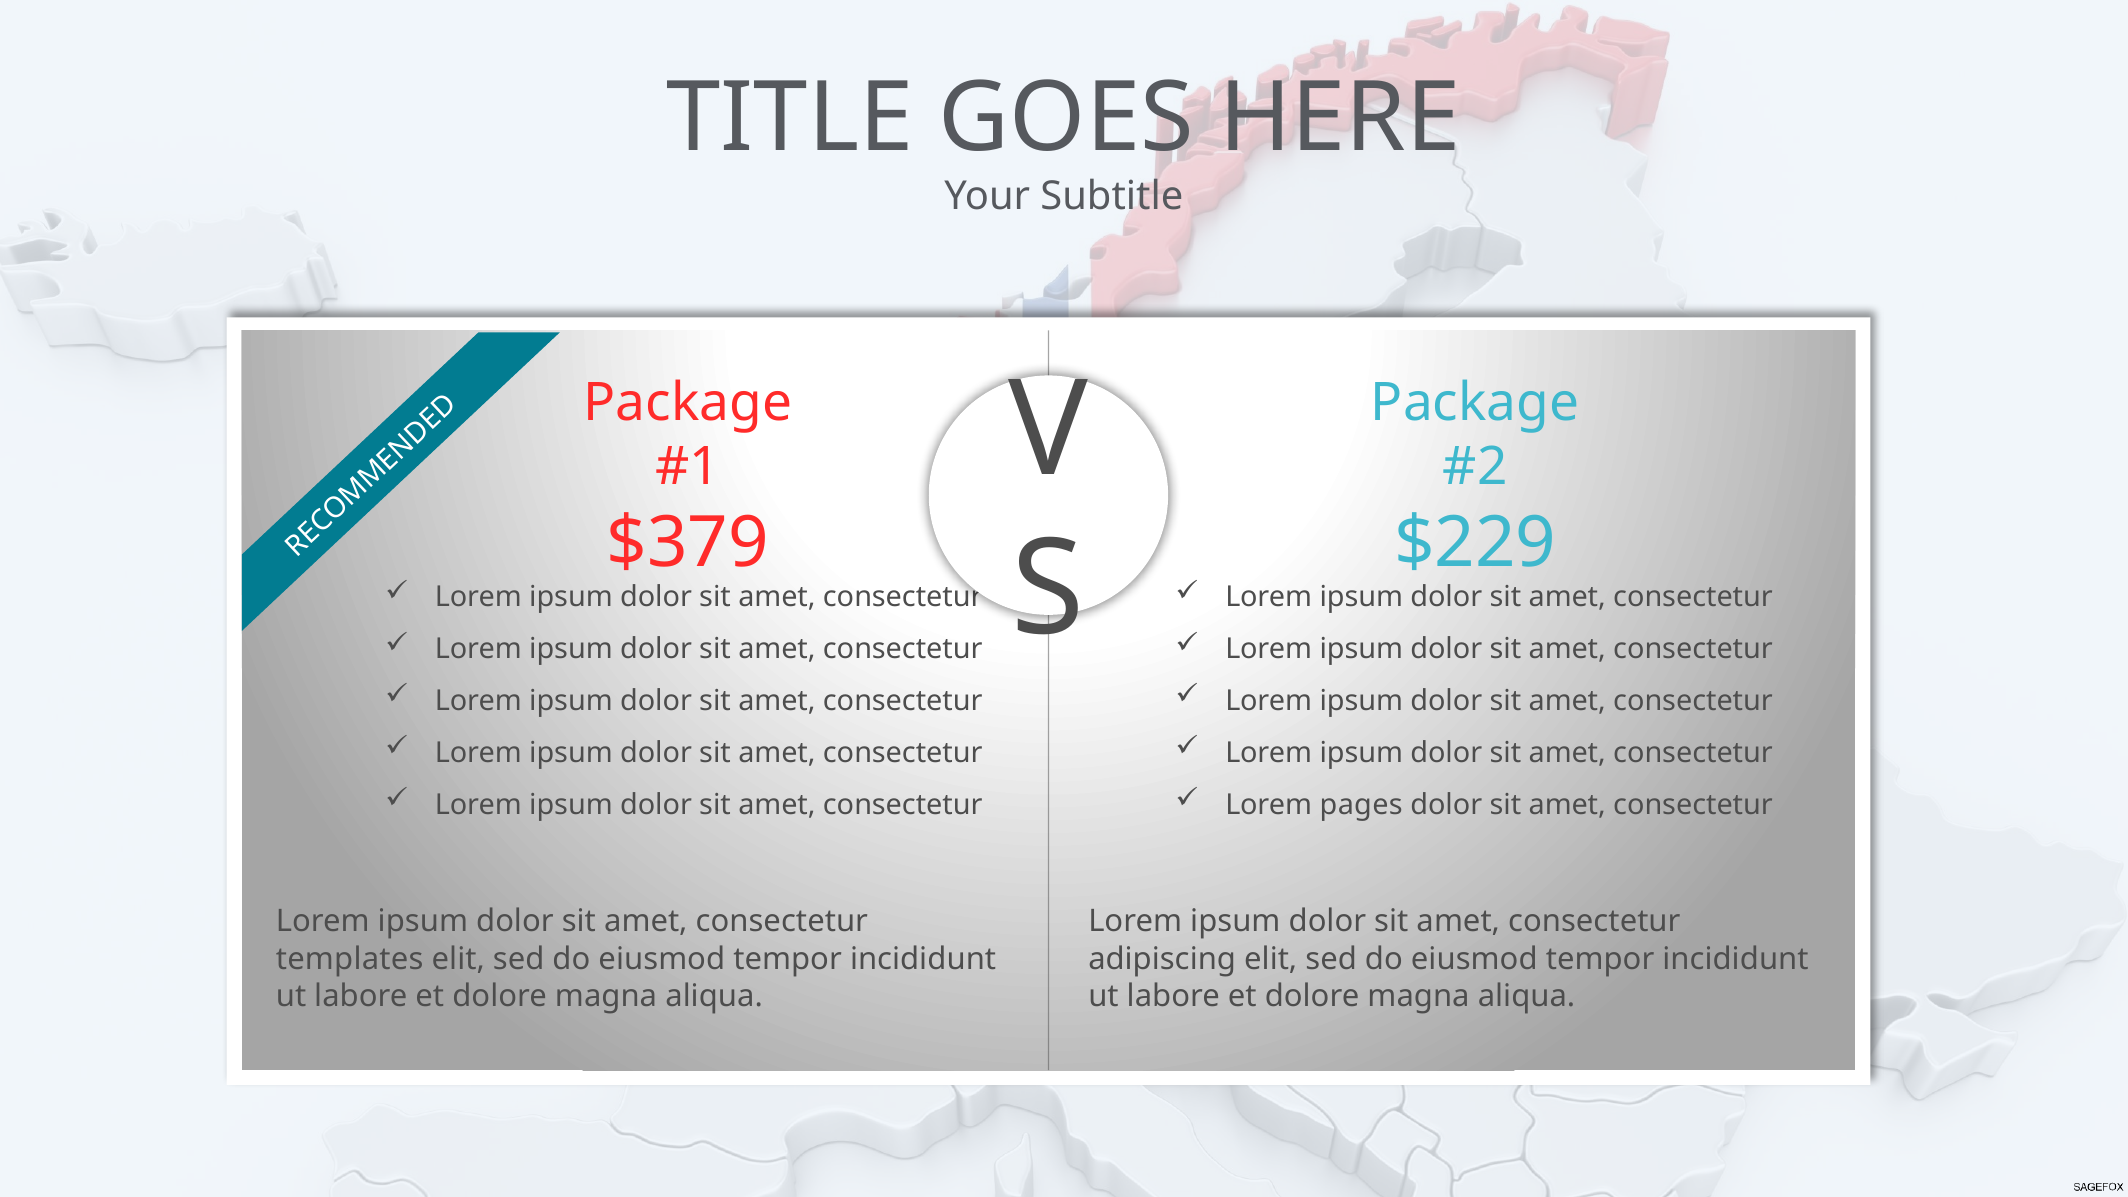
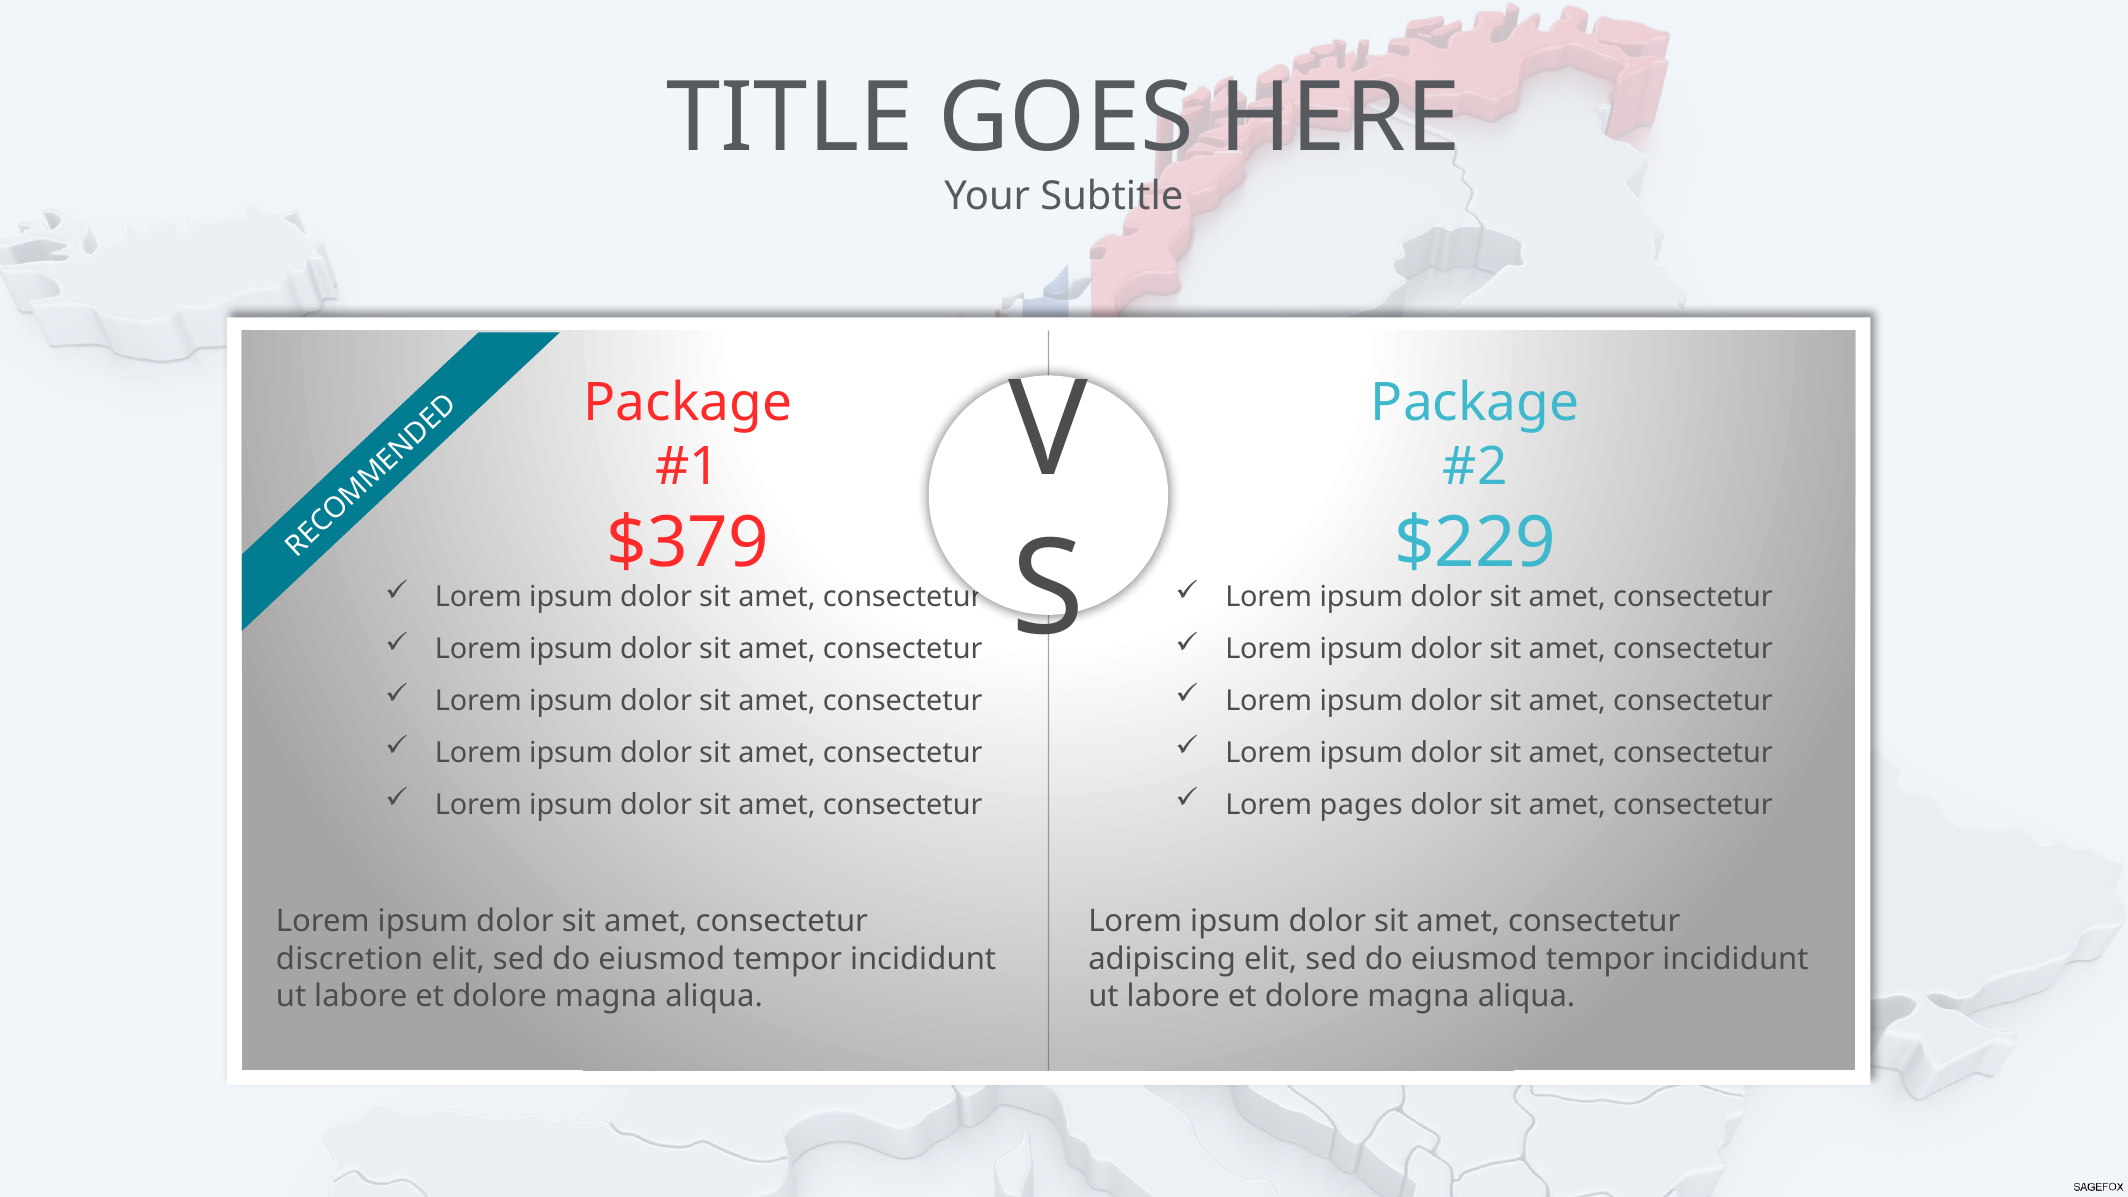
templates: templates -> discretion (350, 959)
